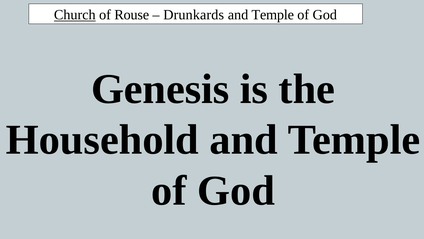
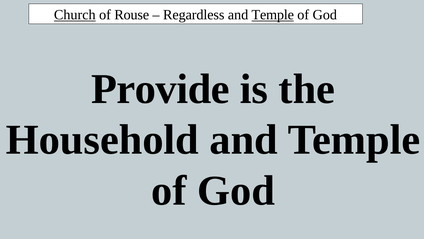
Drunkards: Drunkards -> Regardless (194, 15)
Temple underline: none -> present (273, 15)
Genesis: Genesis -> Provide (160, 89)
